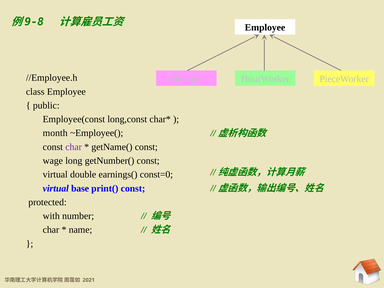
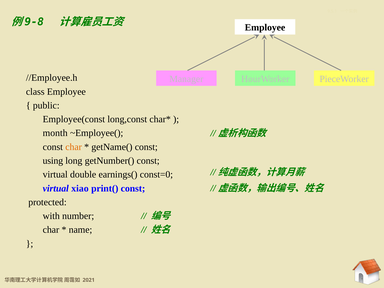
char colour: purple -> orange (74, 147)
wage: wage -> using (53, 161)
base: base -> xiao (80, 188)
